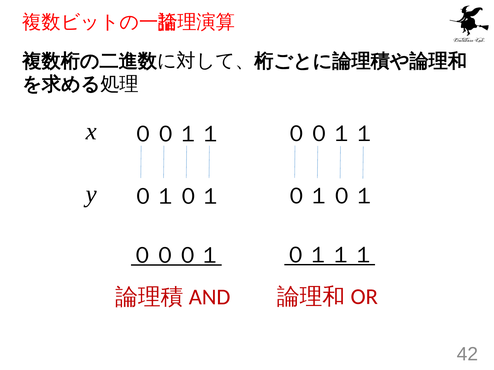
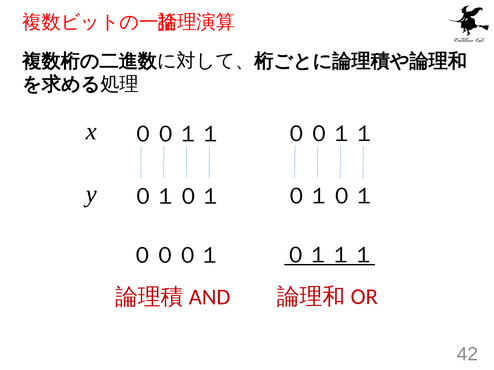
０００１ underline: present -> none (176, 256)
